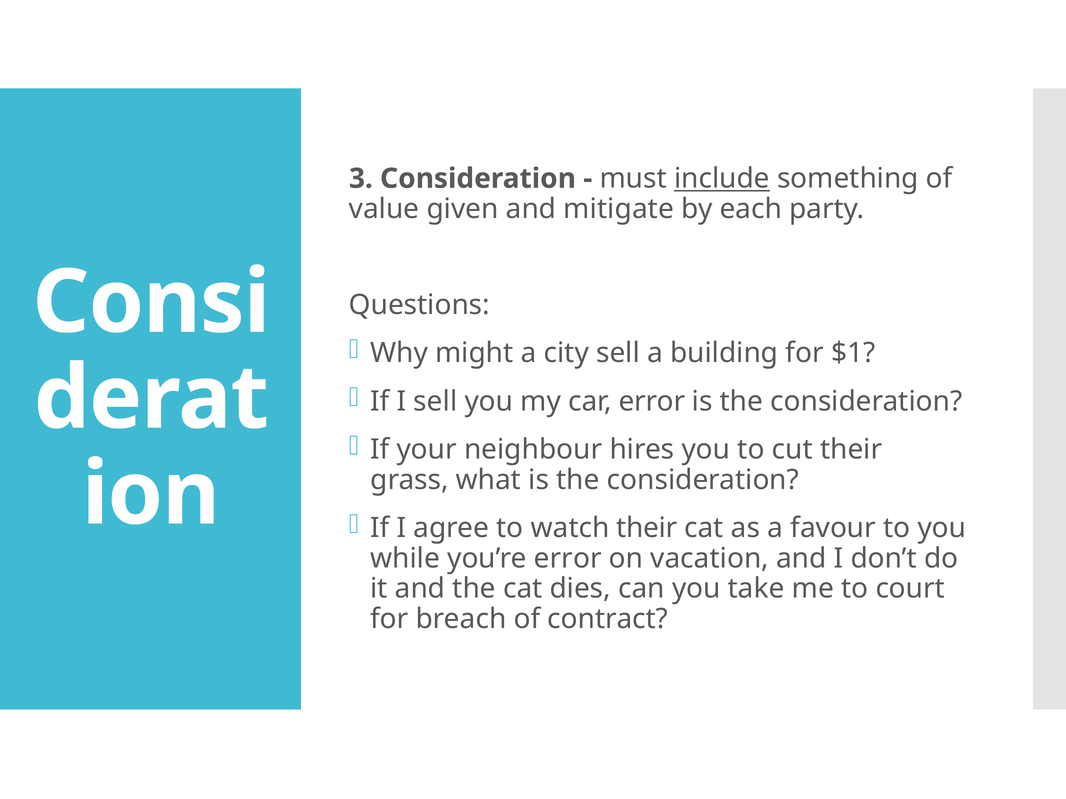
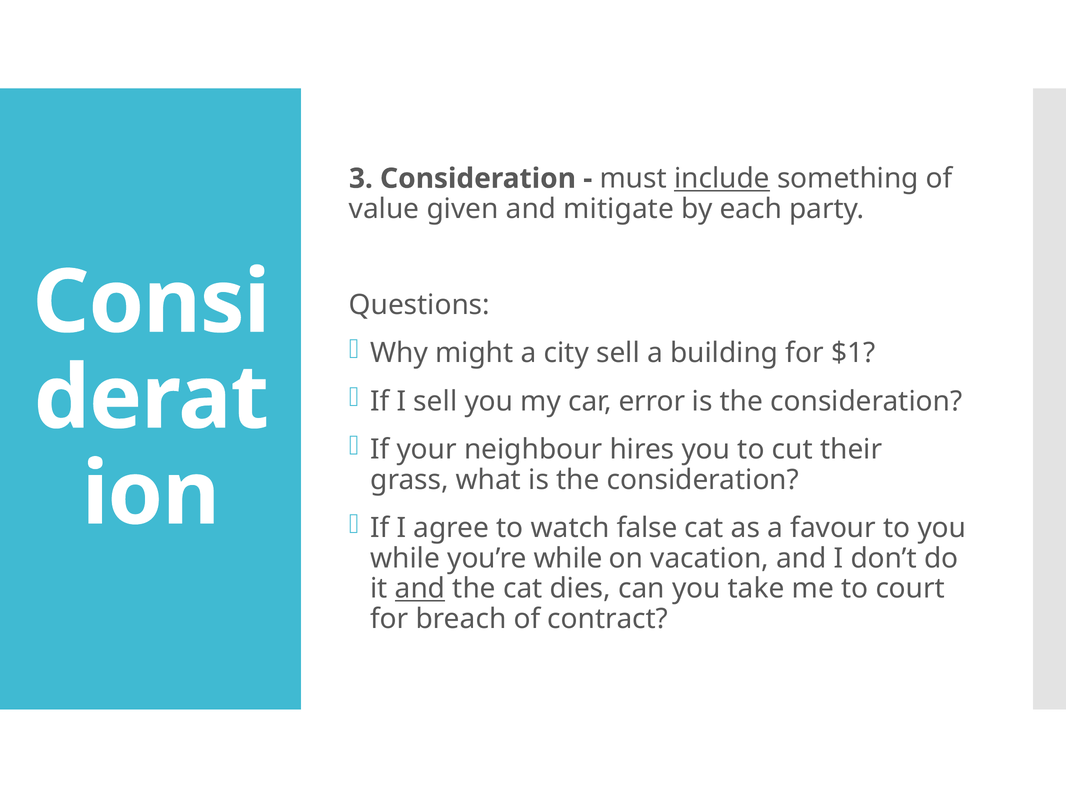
watch their: their -> false (647, 528)
you’re error: error -> while (568, 559)
and underline: none -> present (420, 589)
